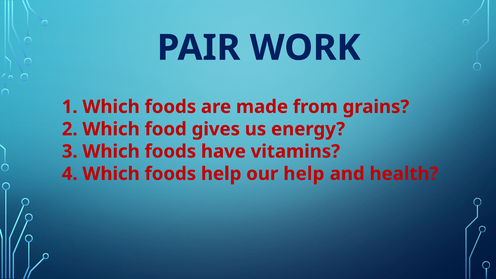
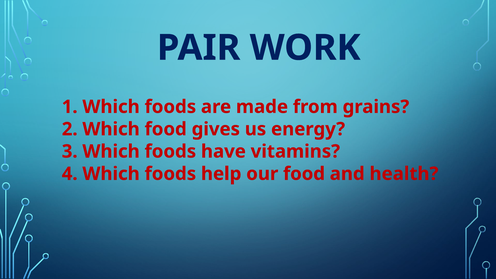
our help: help -> food (304, 174)
